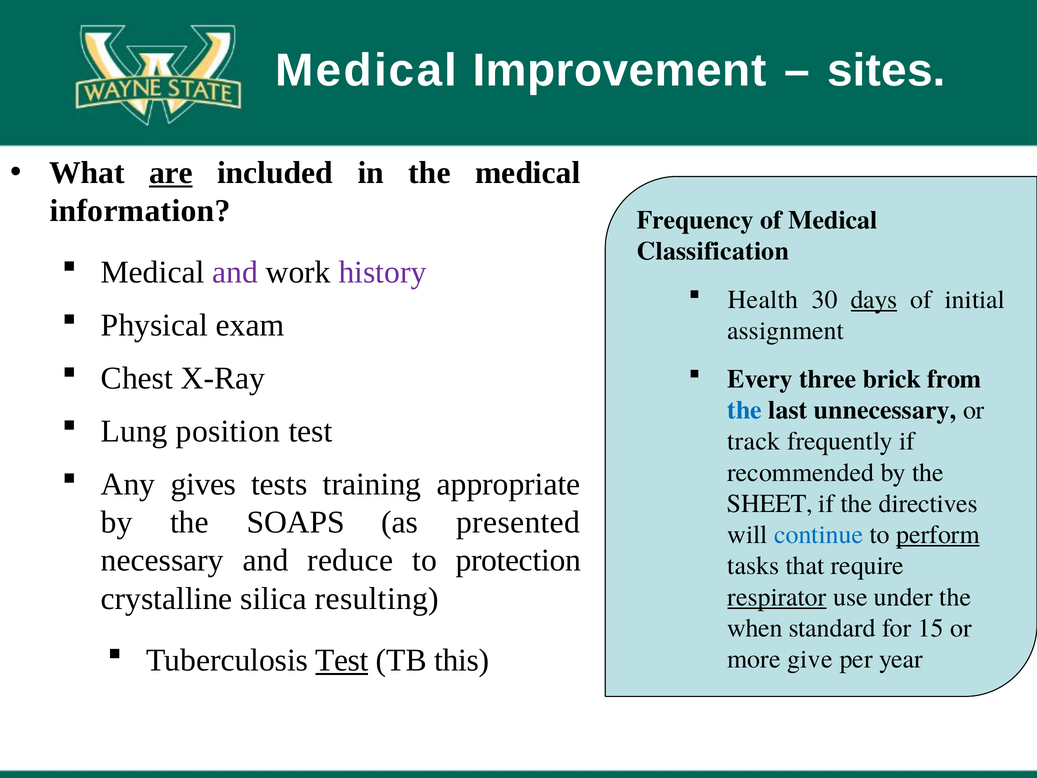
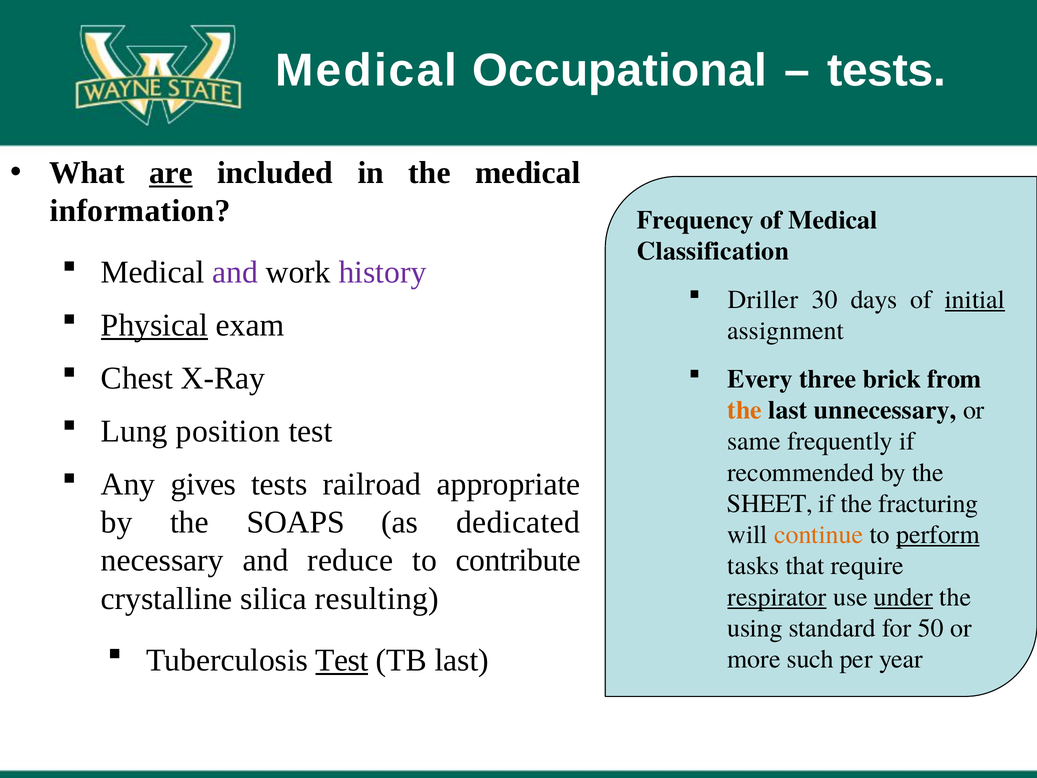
Improvement: Improvement -> Occupational (620, 71)
sites: sites -> tests (887, 71)
Health: Health -> Driller (763, 300)
days underline: present -> none (874, 300)
initial underline: none -> present (975, 300)
Physical underline: none -> present (154, 325)
the colour: blue -> orange (745, 410)
track: track -> same (754, 441)
training: training -> railroad (372, 484)
directives: directives -> fracturing (928, 503)
presented: presented -> dedicated (518, 522)
continue colour: blue -> orange (819, 535)
protection: protection -> contribute (518, 560)
under underline: none -> present (903, 597)
when: when -> using (755, 628)
15: 15 -> 50 (931, 628)
TB this: this -> last (462, 660)
give: give -> such (810, 659)
